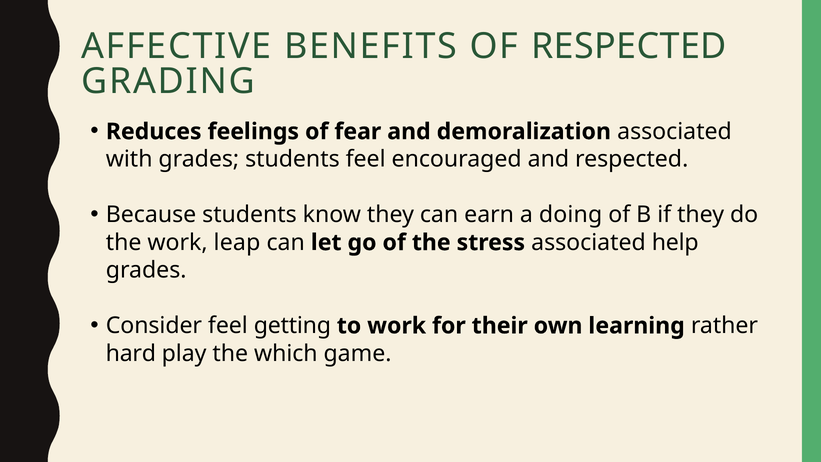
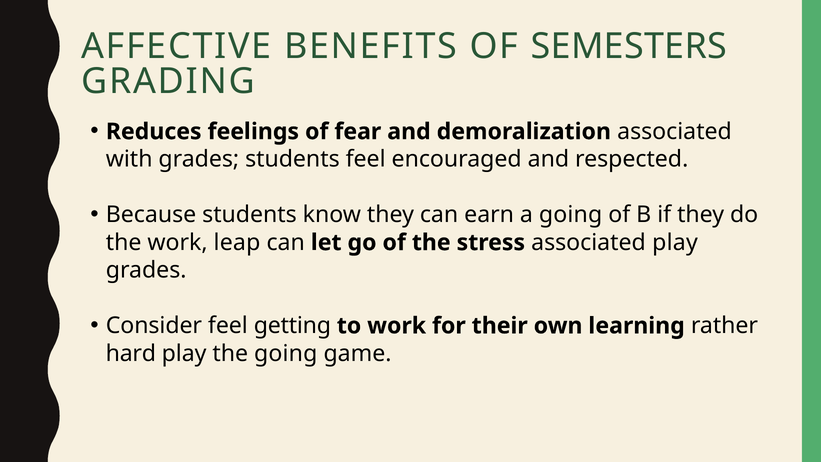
OF RESPECTED: RESPECTED -> SEMESTERS (629, 47)
a doing: doing -> going (571, 215)
associated help: help -> play (675, 242)
the which: which -> going (286, 353)
